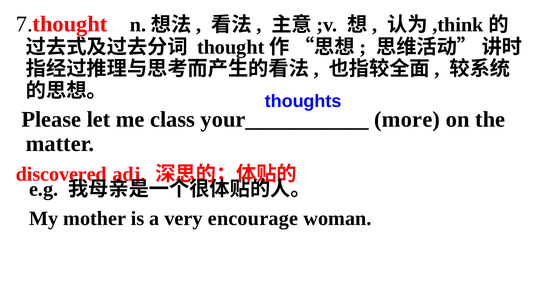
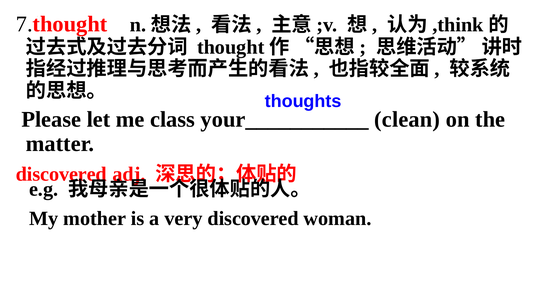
more: more -> clean (407, 119)
very encourage: encourage -> discovered (253, 219)
